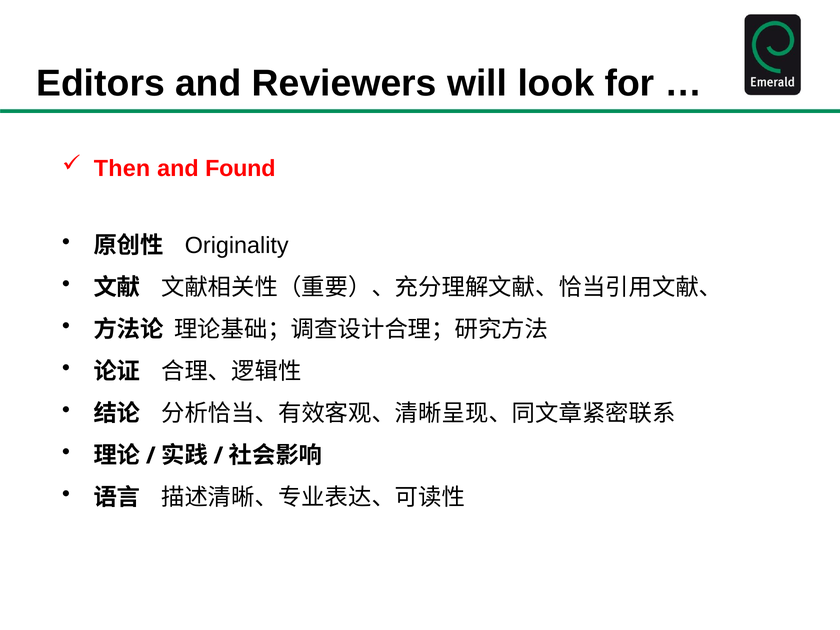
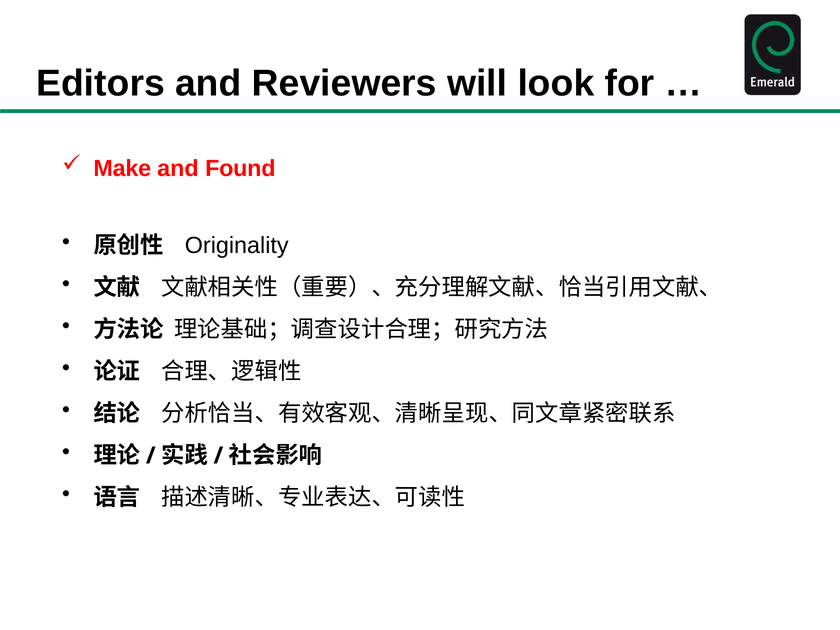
Then: Then -> Make (122, 169)
